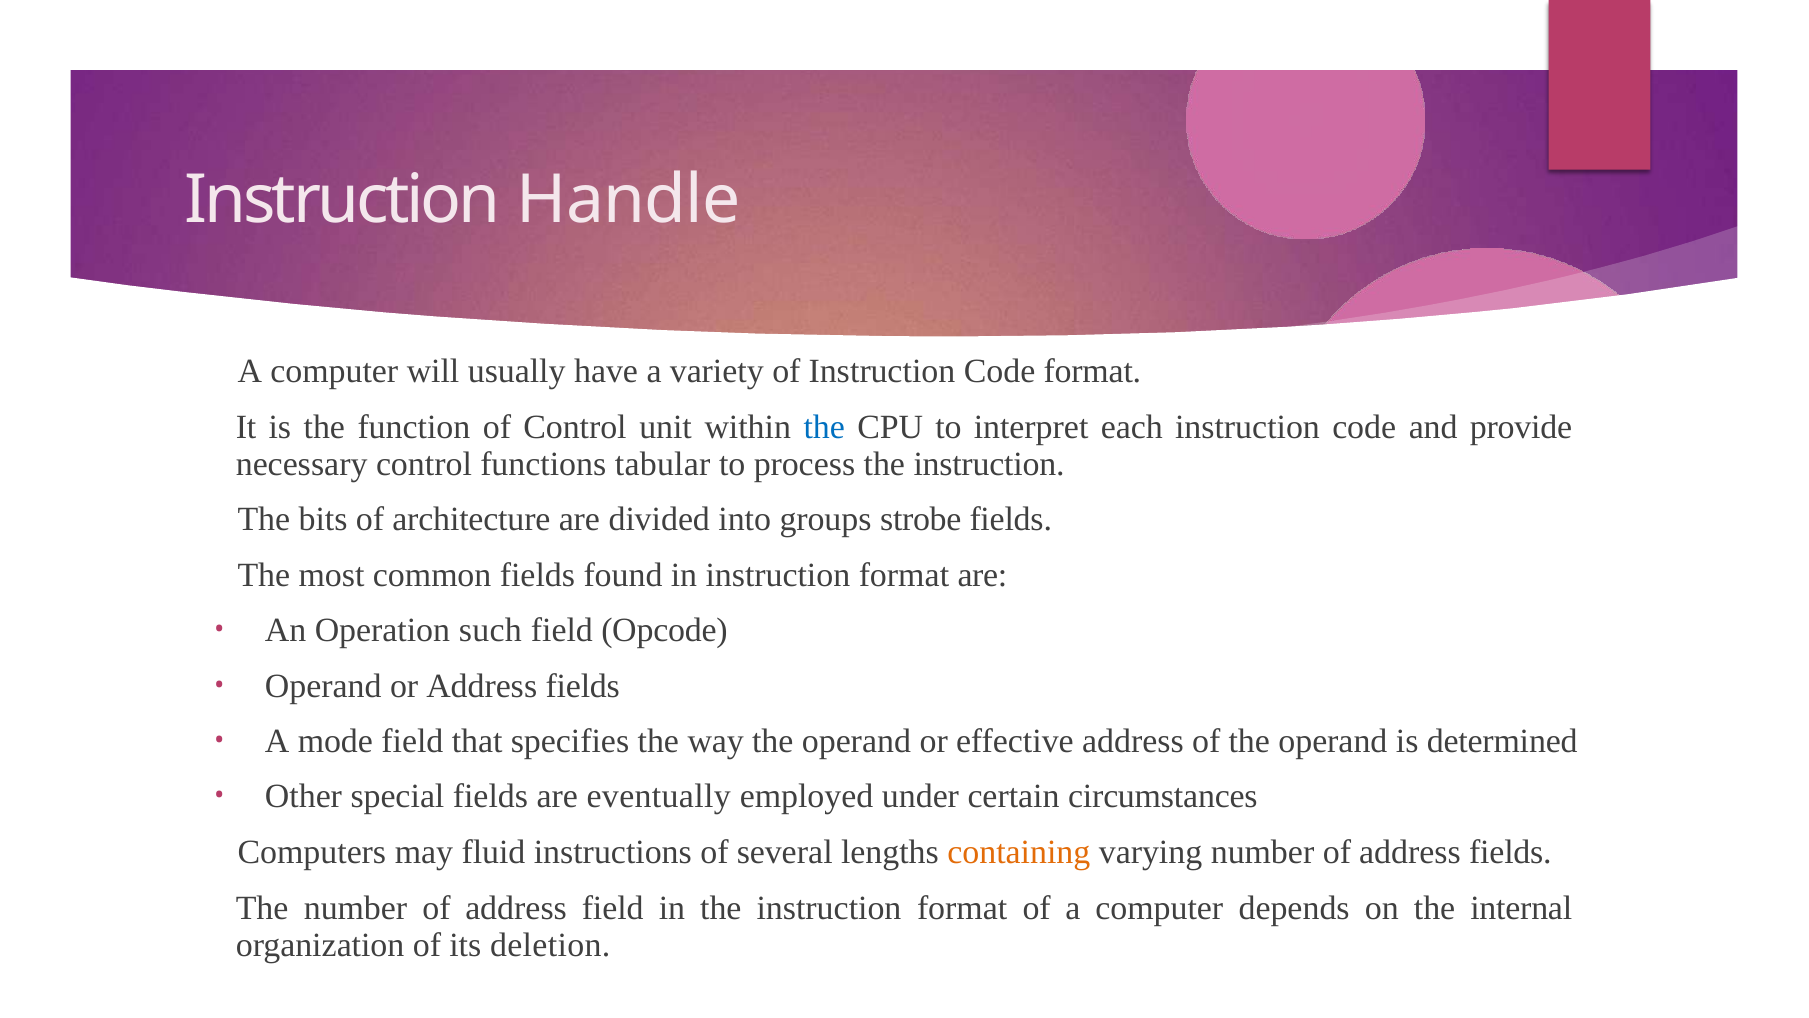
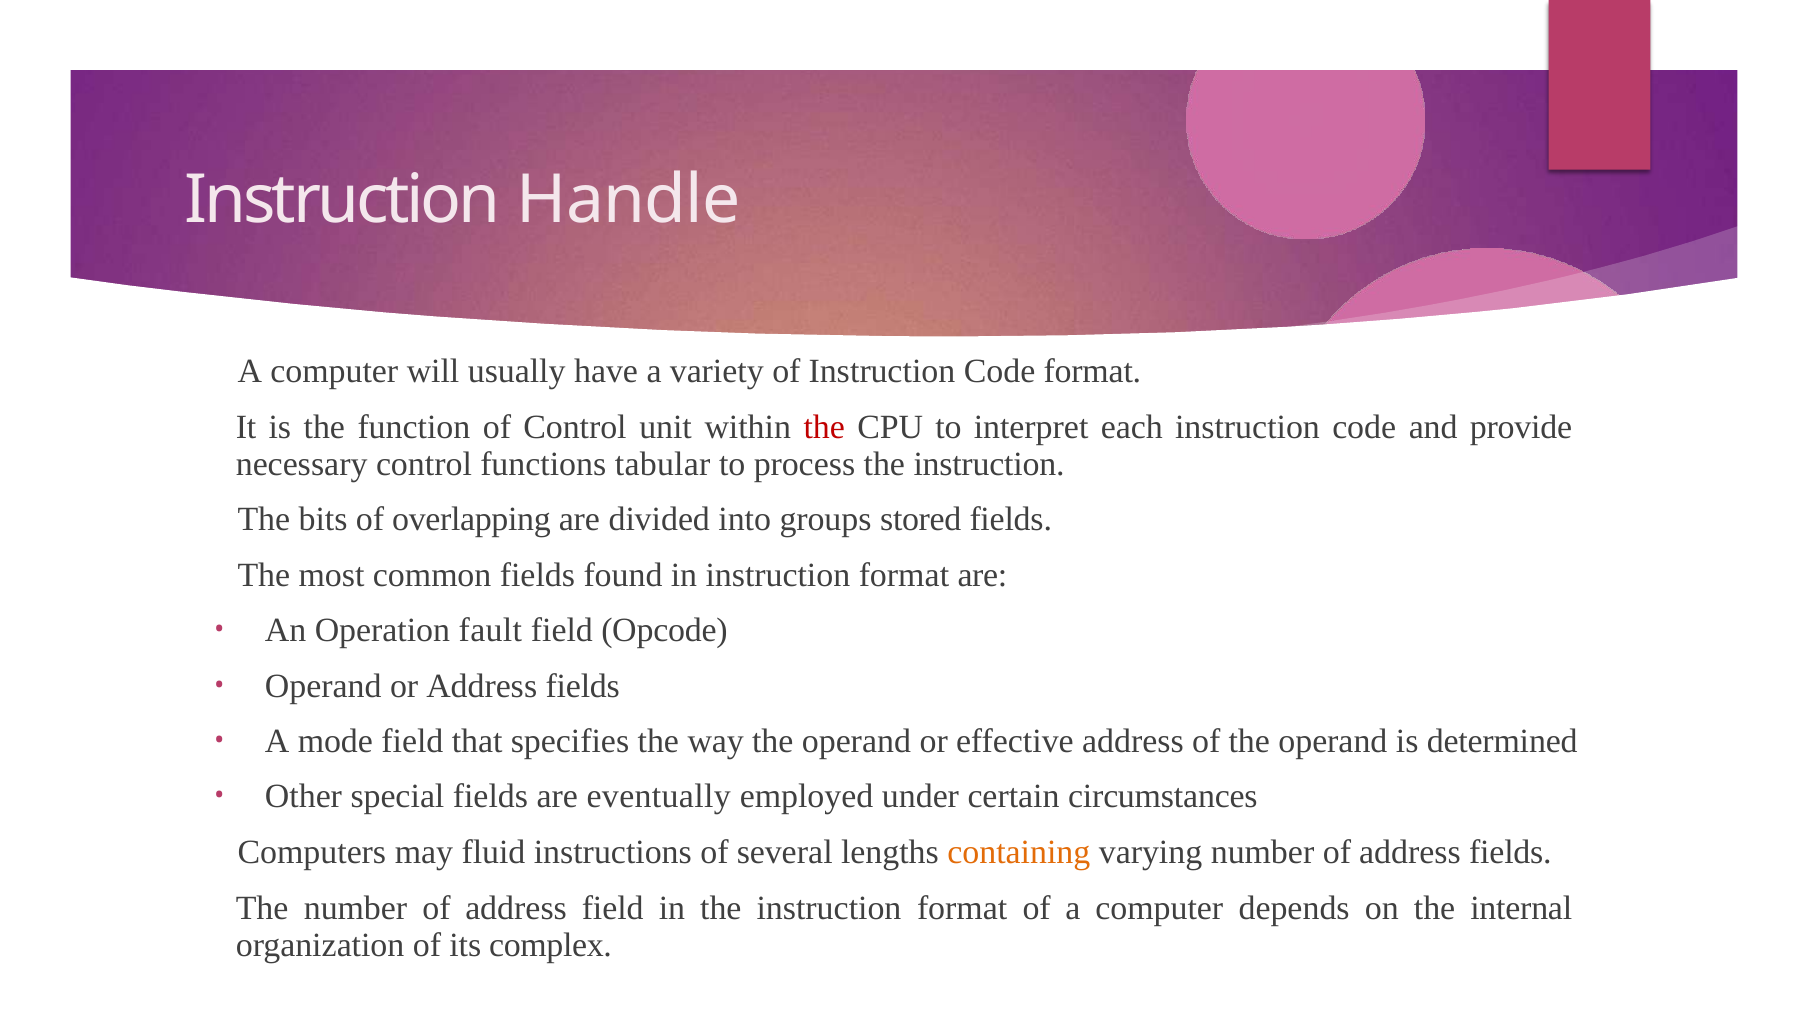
the colour: blue -> red (824, 427)
architecture: architecture -> overlapping (471, 519)
strobe: strobe -> stored (921, 519)
such: such -> fault (490, 630)
deletion: deletion -> complex (551, 945)
